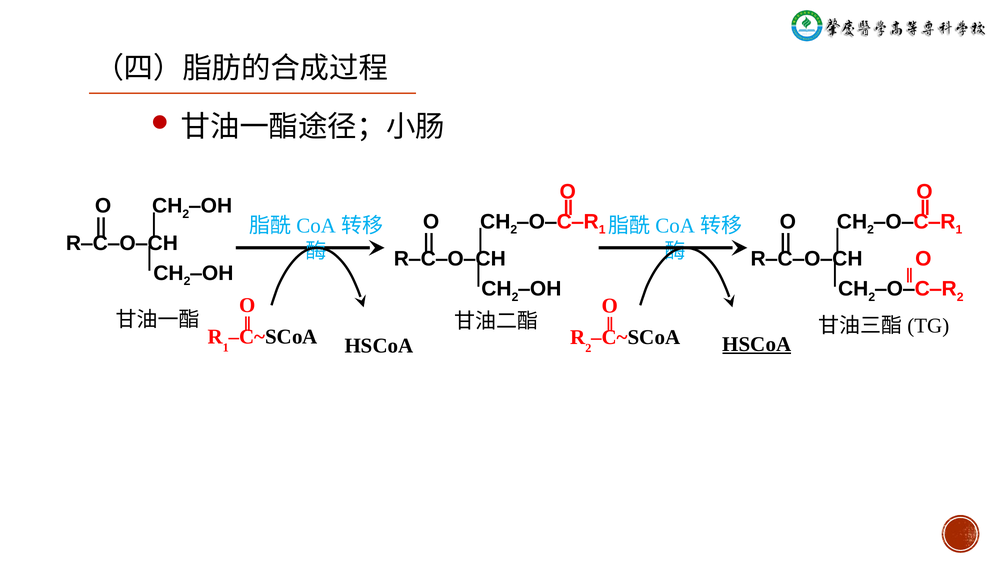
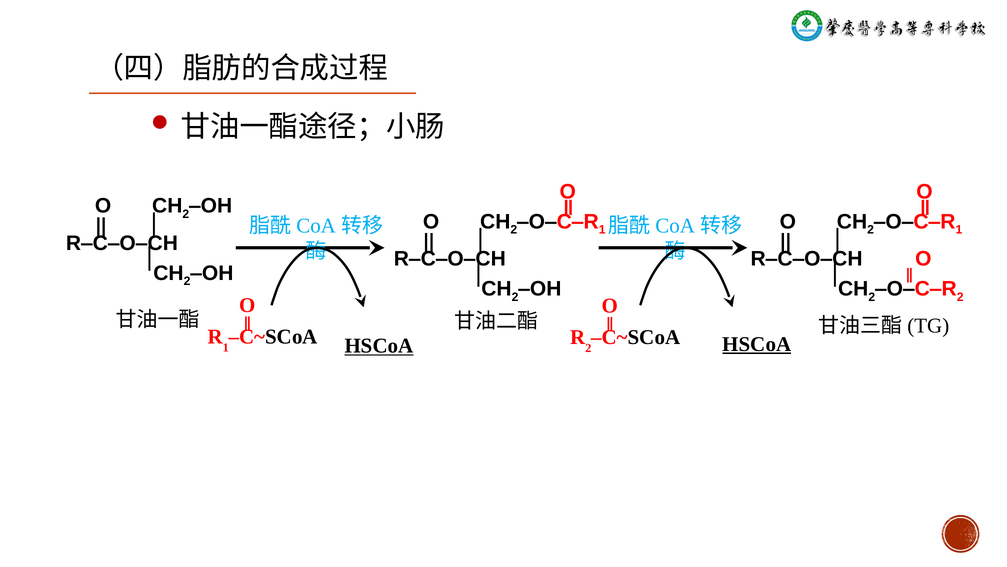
HSCoA underline: none -> present (379, 346)
